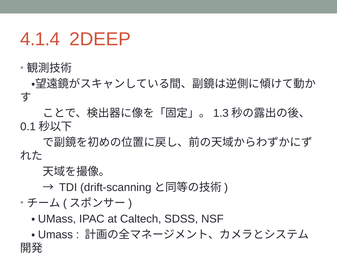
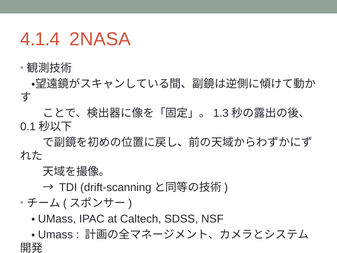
2DEEP: 2DEEP -> 2NASA (100, 39)
